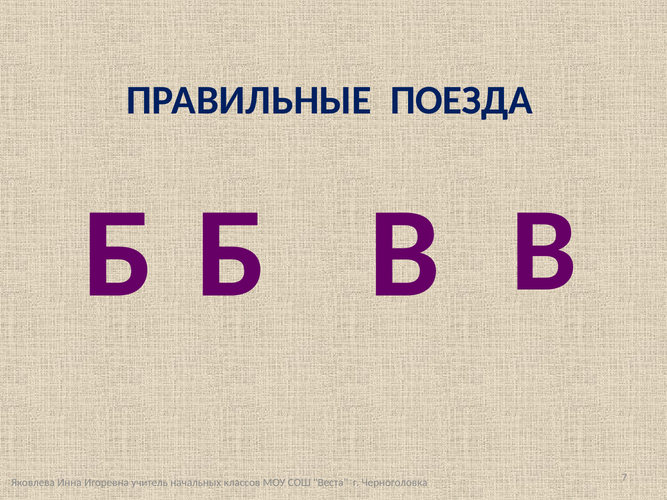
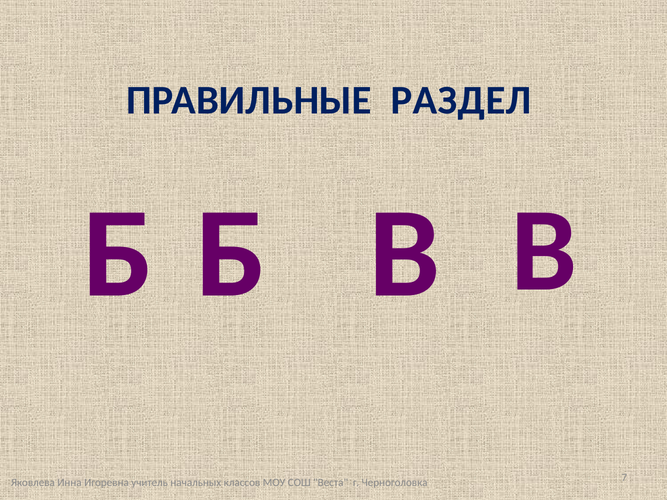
ПОЕЗДА: ПОЕЗДА -> РАЗДЕЛ (461, 100)
